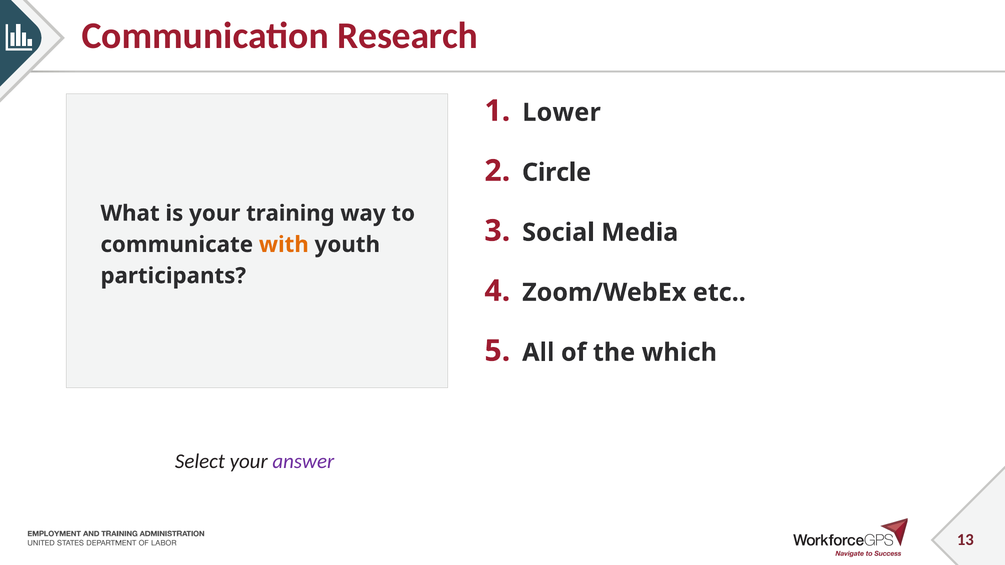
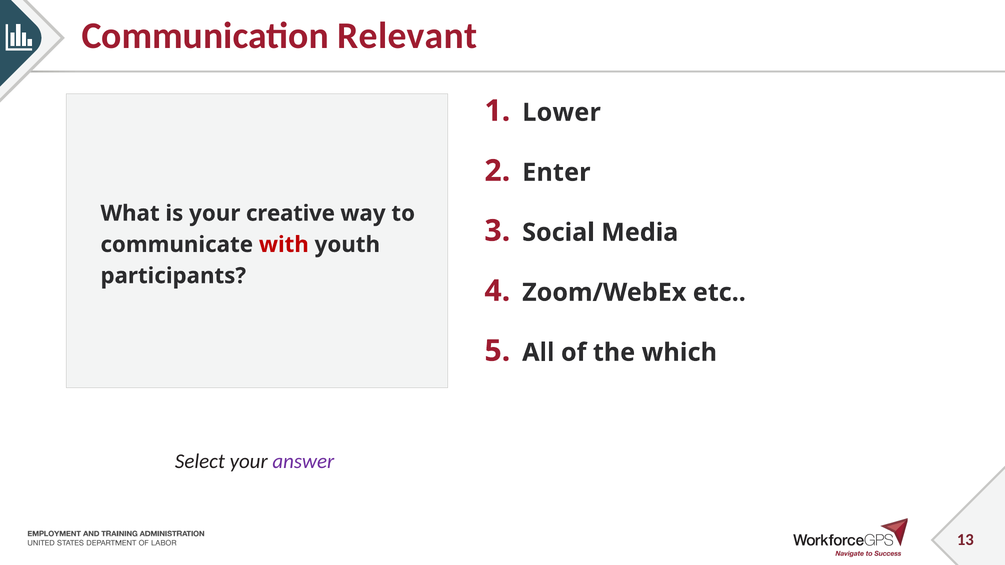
Research: Research -> Relevant (407, 36)
Circle: Circle -> Enter (556, 173)
training: training -> creative (290, 213)
with colour: orange -> red (284, 245)
